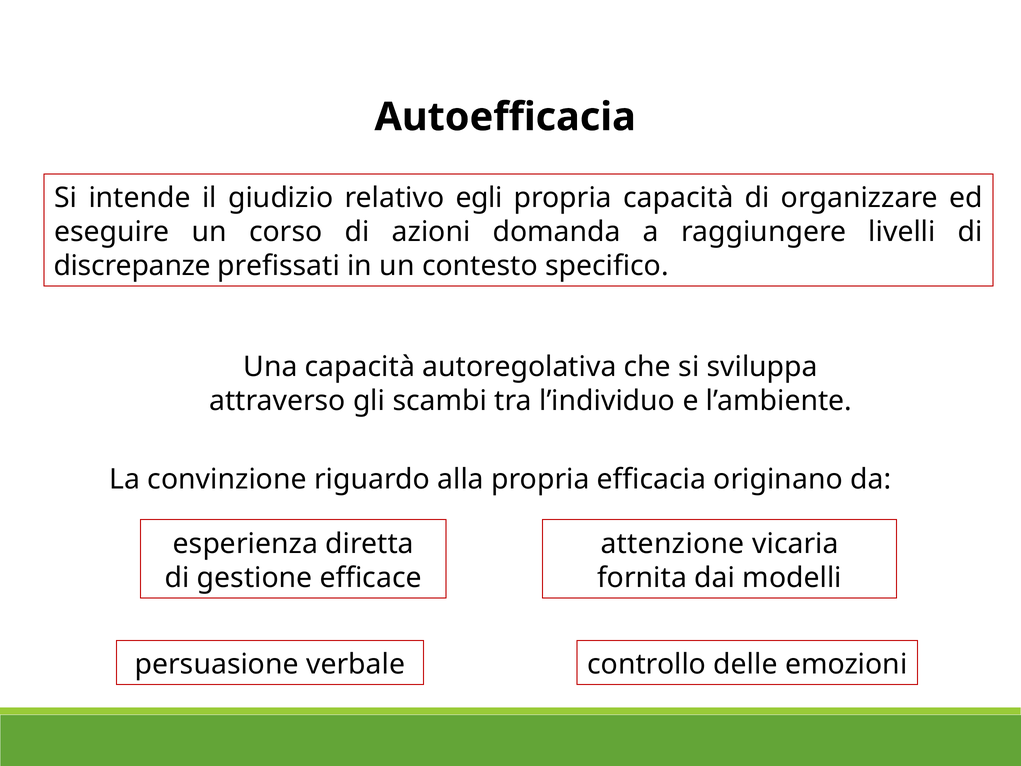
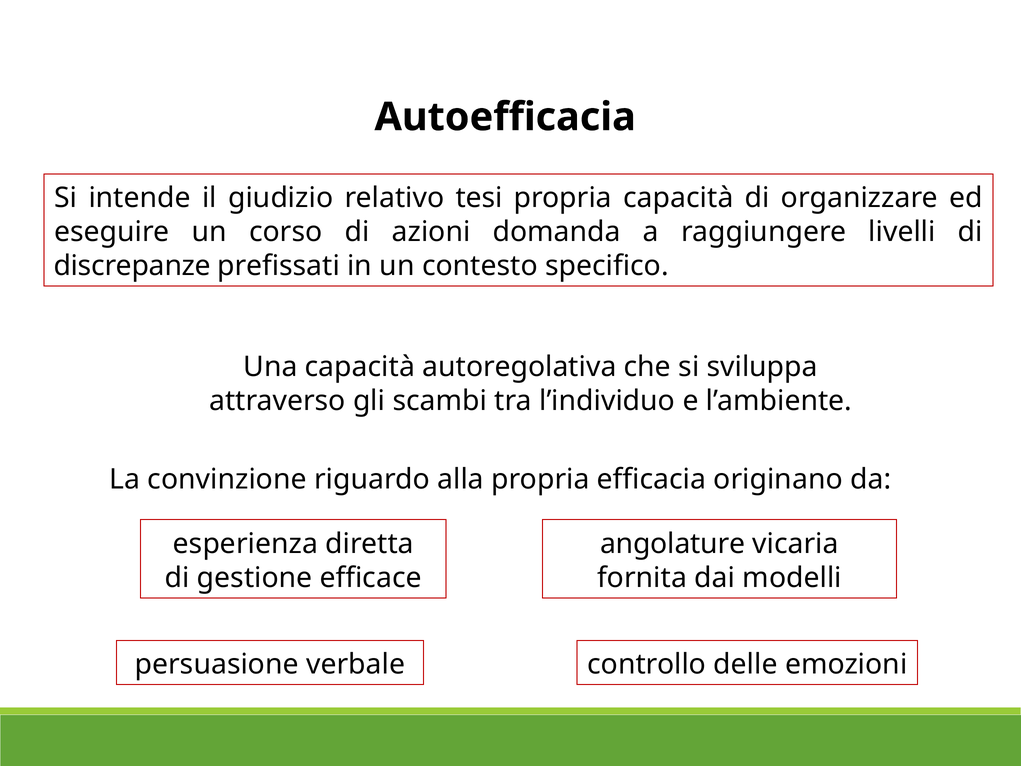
egli: egli -> tesi (479, 198)
attenzione: attenzione -> angolature (673, 544)
